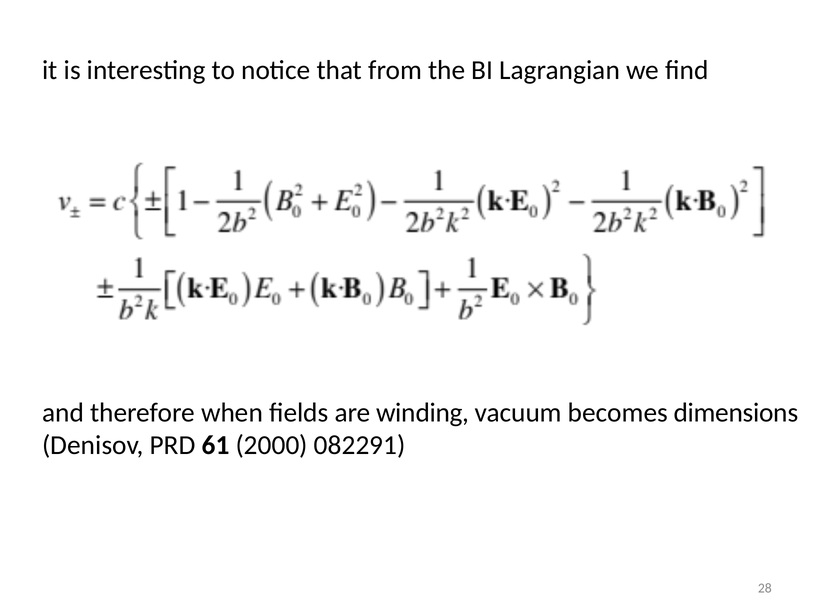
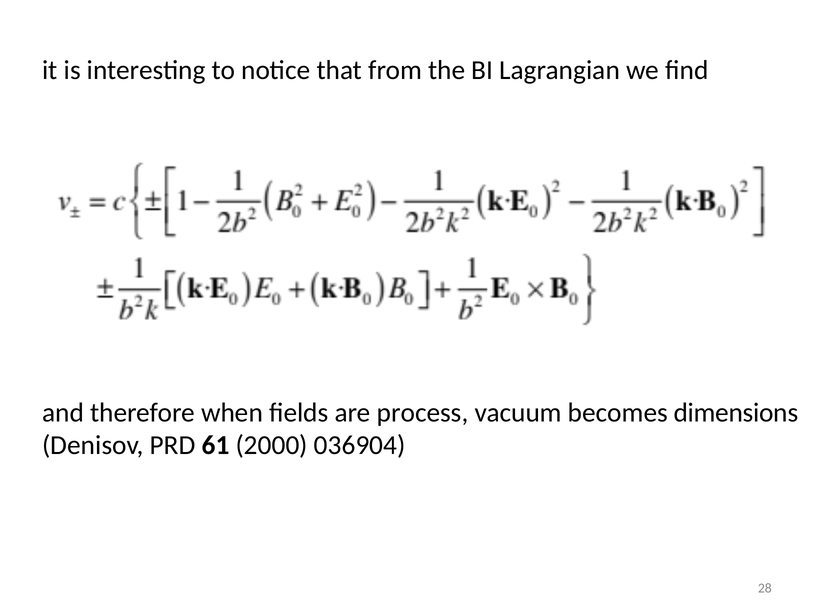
winding: winding -> process (423, 412)
082291: 082291 -> 036904 (360, 445)
